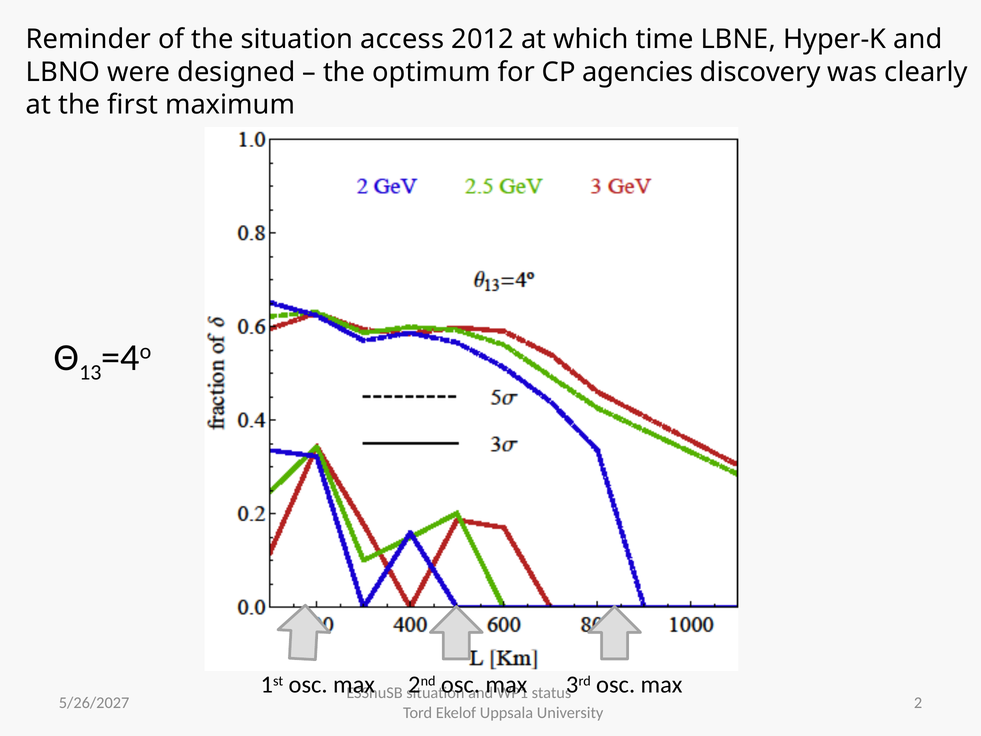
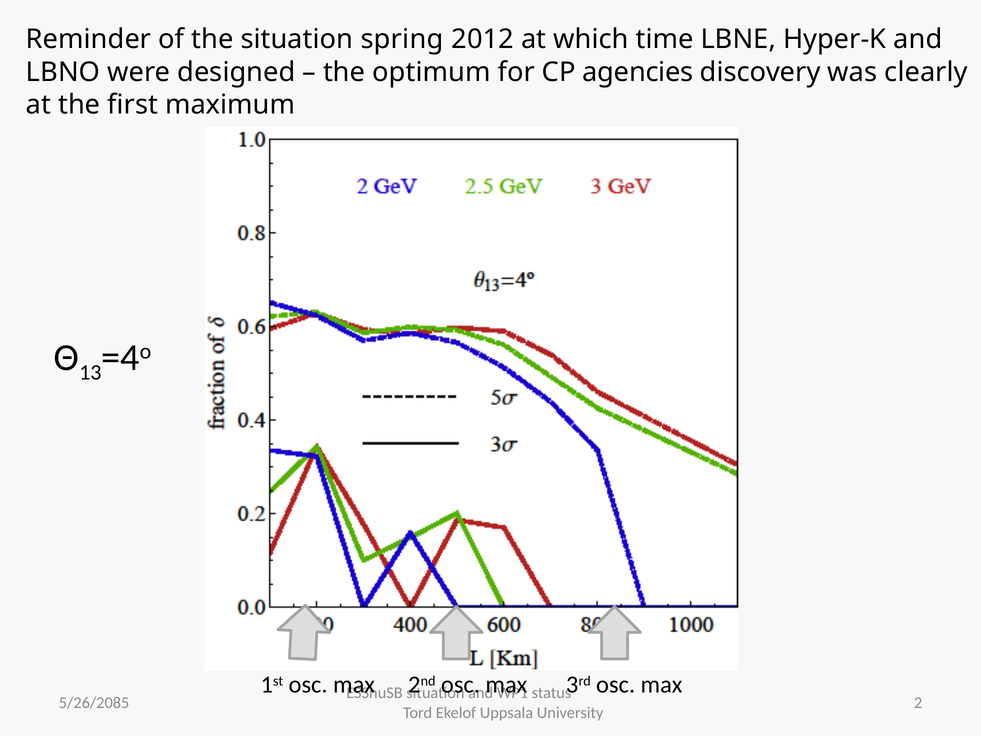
access: access -> spring (402, 39)
5/26/2027: 5/26/2027 -> 5/26/2085 (94, 703)
